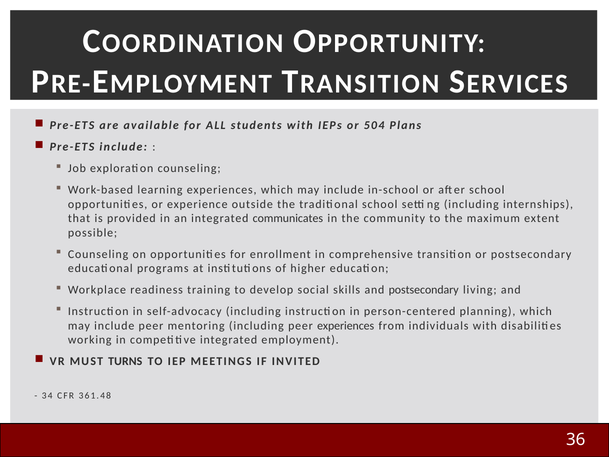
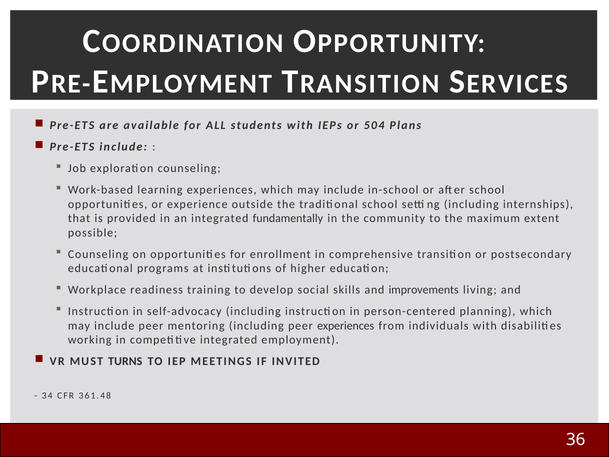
communicates: communicates -> fundamentally (288, 218)
and postsecondary: postsecondary -> improvements (424, 290)
